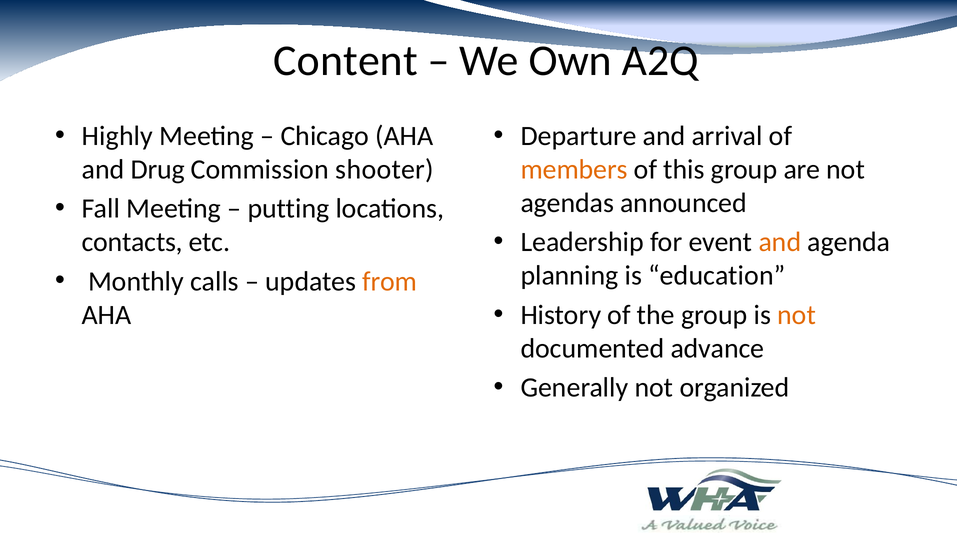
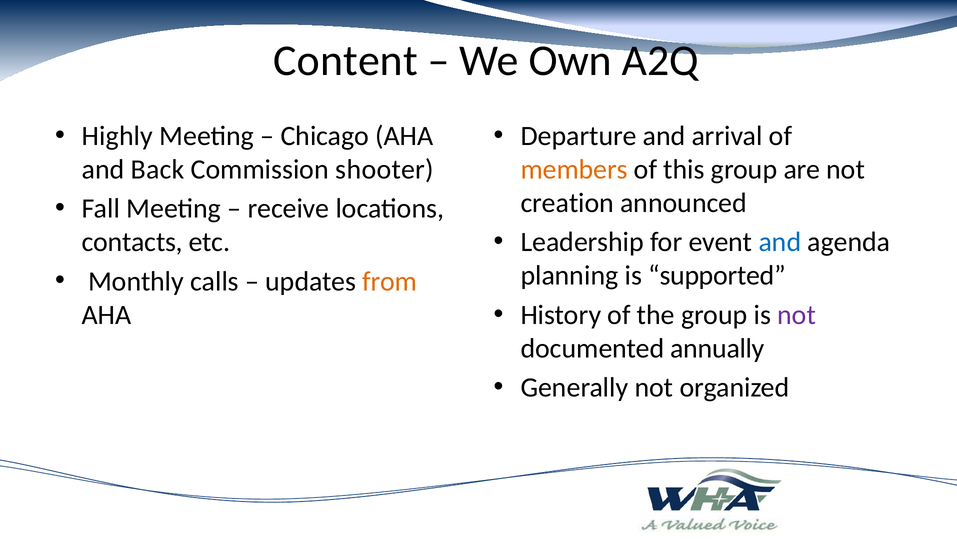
Drug: Drug -> Back (158, 169)
agendas: agendas -> creation (567, 203)
putting: putting -> receive (288, 208)
and colour: orange -> blue (780, 242)
education: education -> supported (717, 275)
not colour: orange -> purple (797, 314)
advance: advance -> annually (717, 348)
